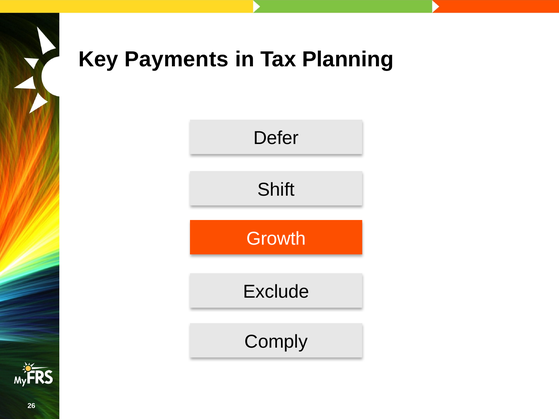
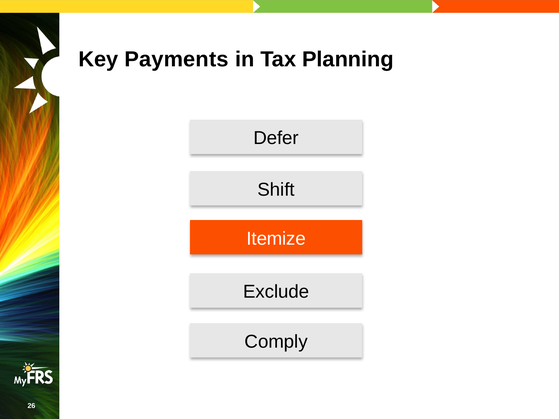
Growth: Growth -> Itemize (276, 239)
